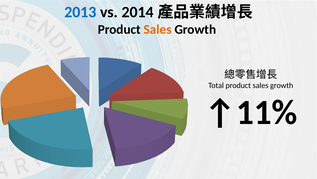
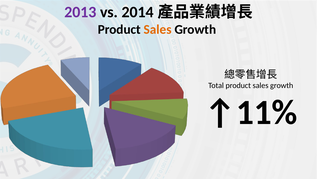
2013 colour: blue -> purple (80, 12)
